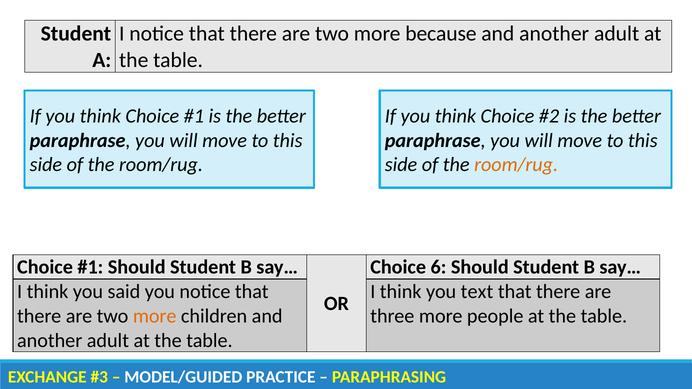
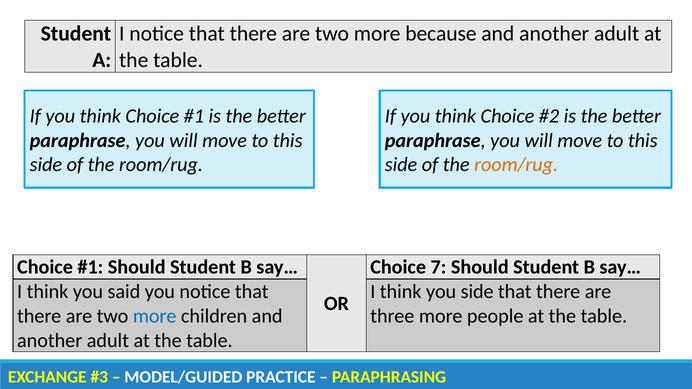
6: 6 -> 7 (439, 267)
you text: text -> side (477, 292)
more colour: orange -> blue (155, 316)
